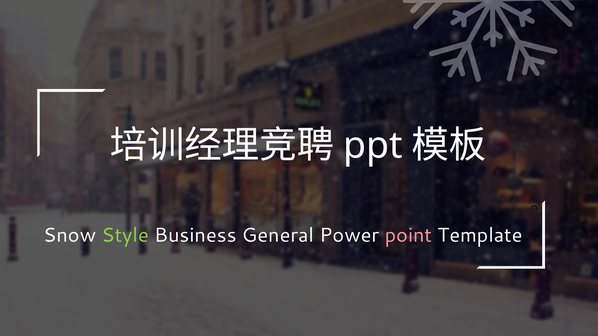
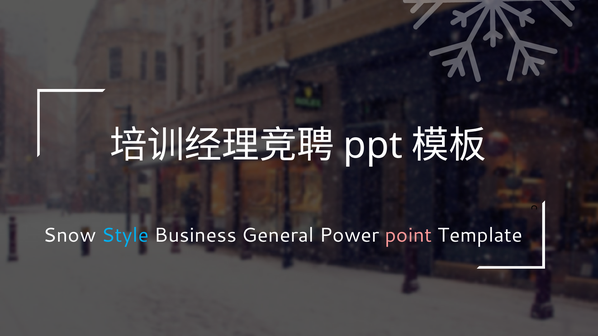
Style colour: light green -> light blue (125, 235)
